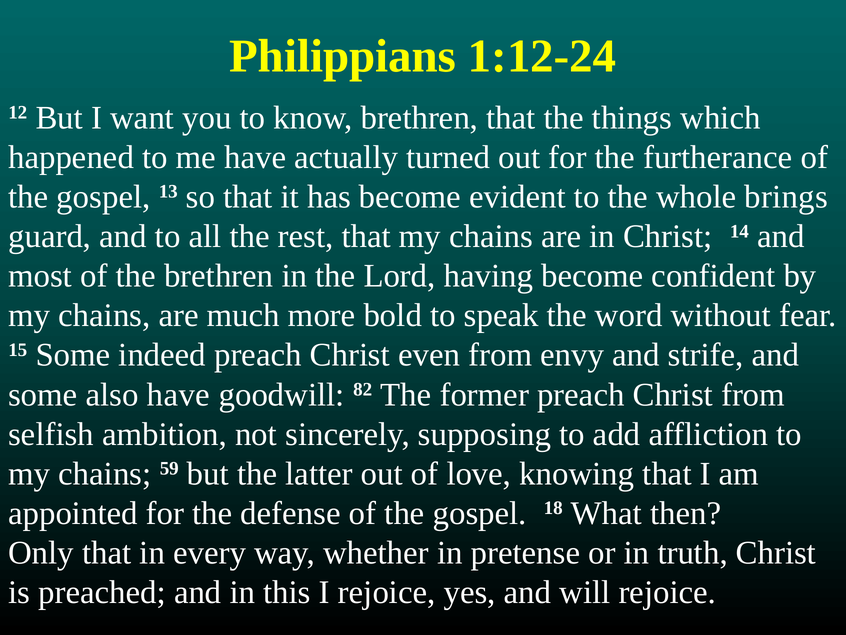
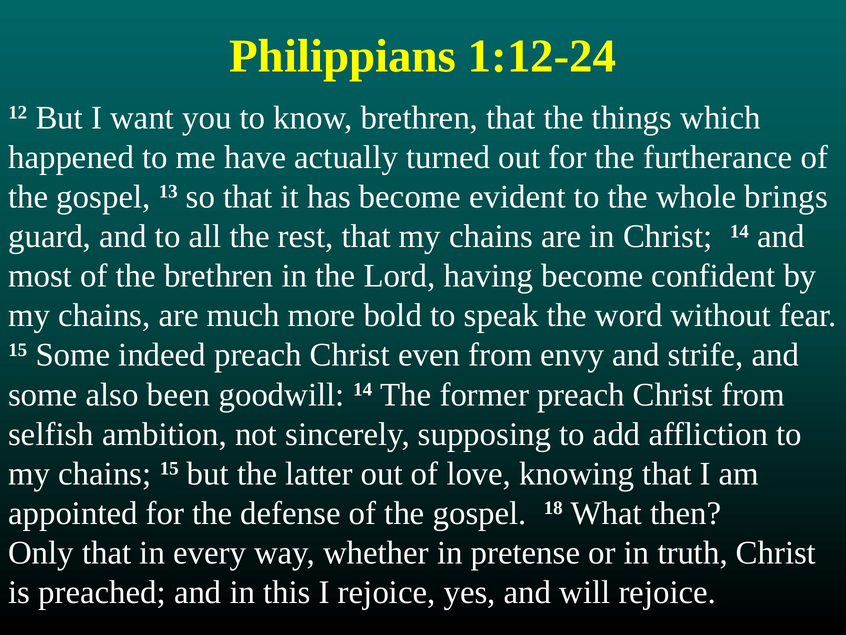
also have: have -> been (179, 394)
goodwill 82: 82 -> 14 (363, 389)
chains 59: 59 -> 15 (169, 468)
